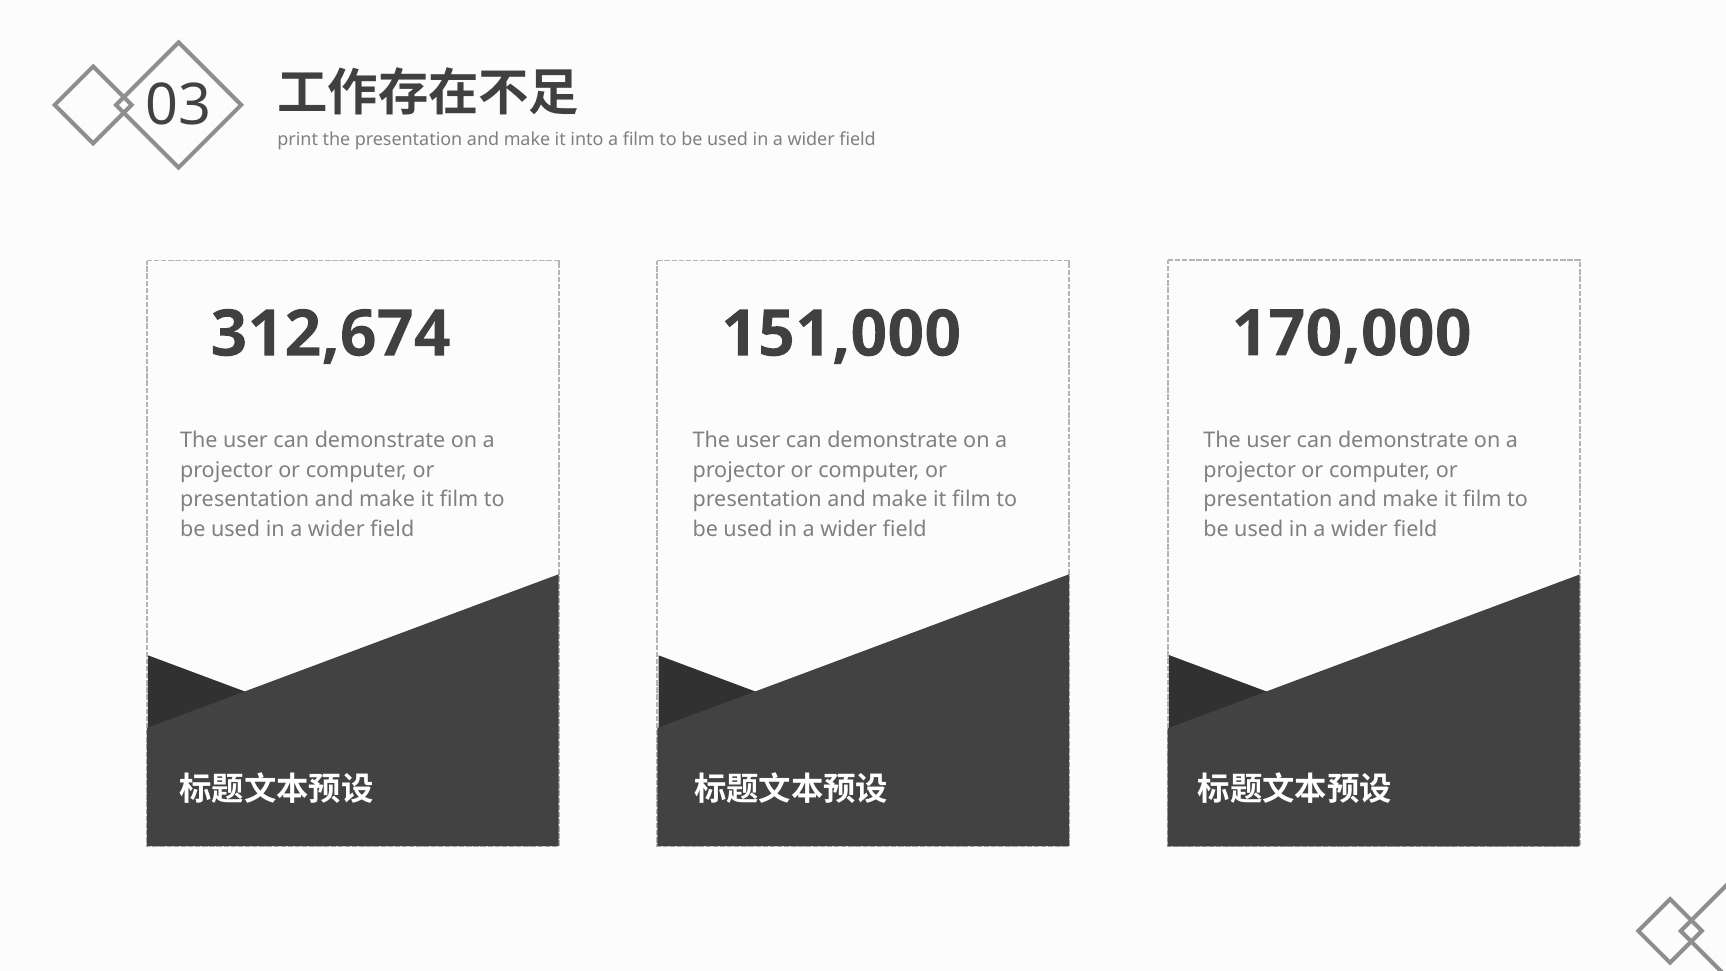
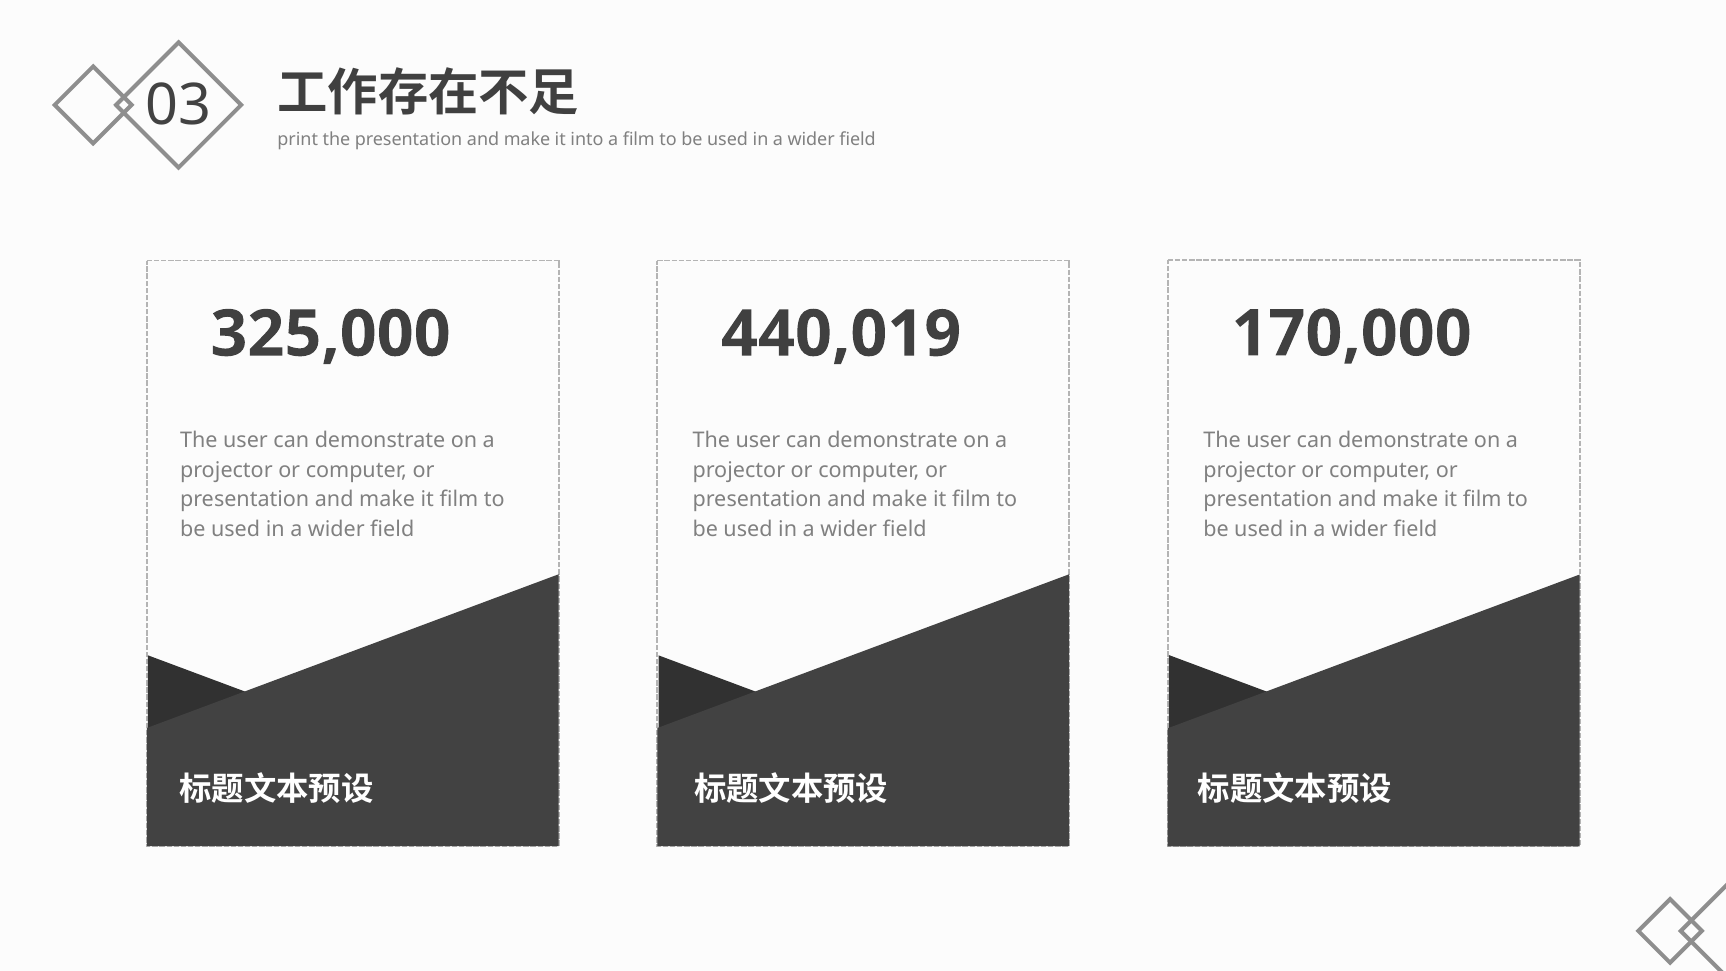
312,674: 312,674 -> 325,000 (331, 334)
151,000: 151,000 -> 440,019 (841, 334)
